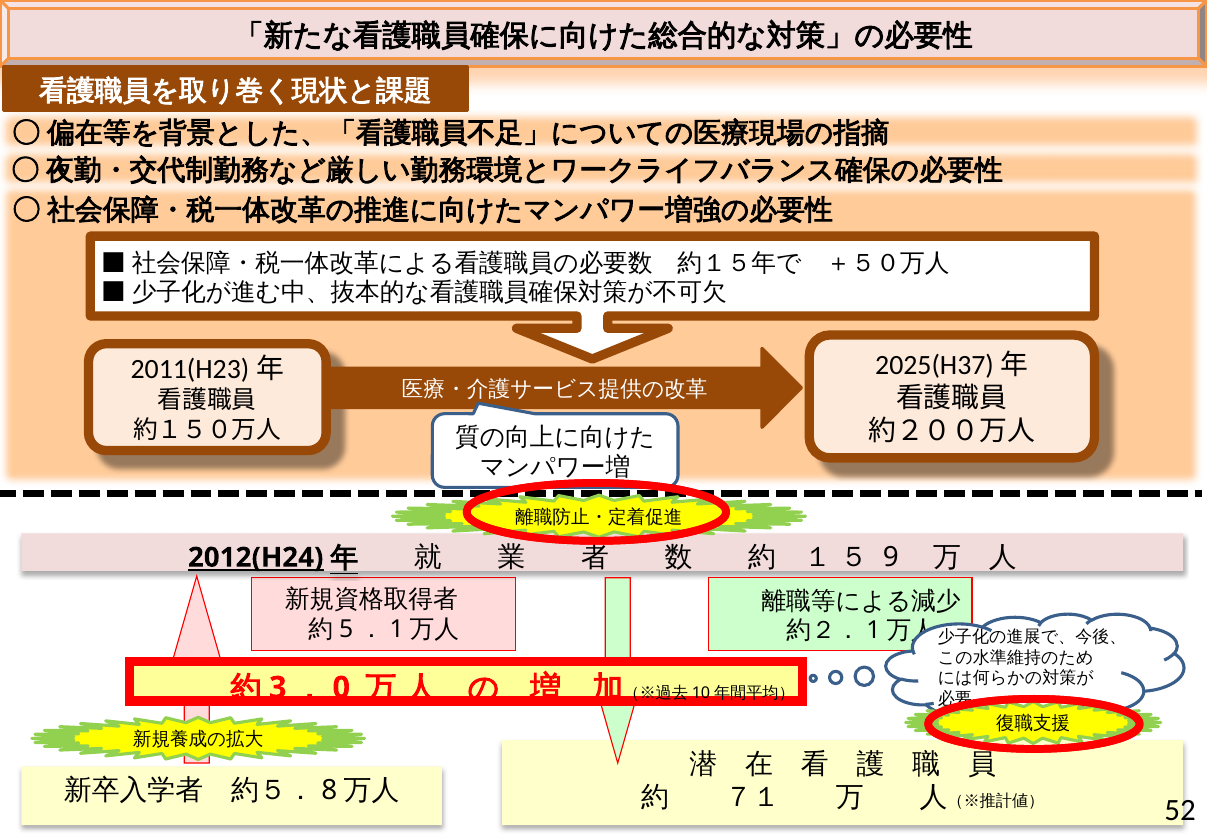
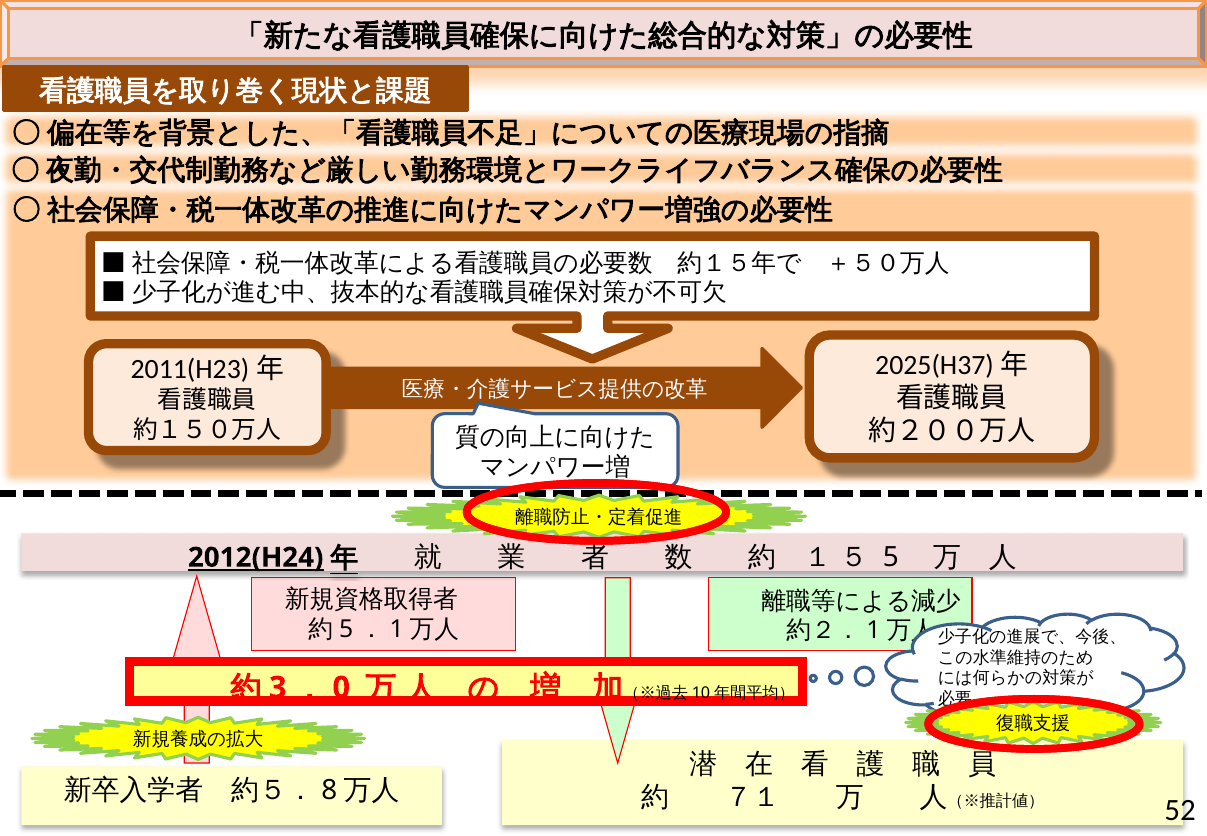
9: 9 -> 5 (891, 557)
